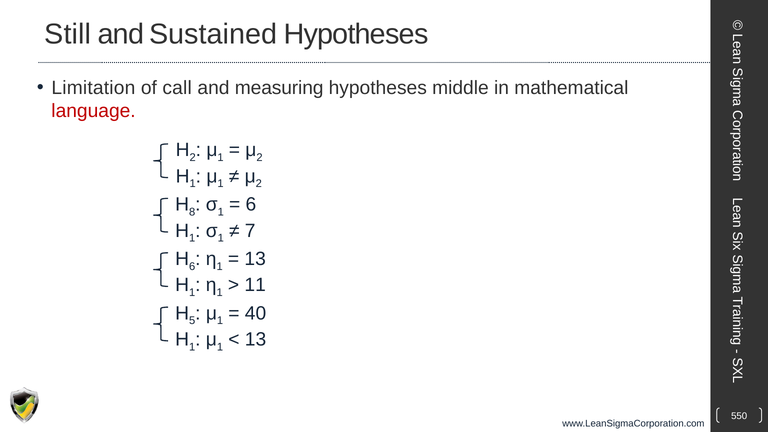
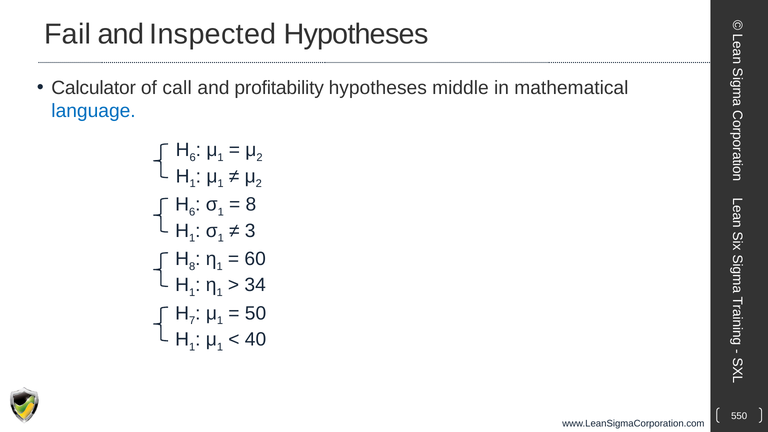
Still: Still -> Fail (68, 34)
Sustained: Sustained -> Inspected (213, 34)
Limitation: Limitation -> Calculator (94, 88)
measuring: measuring -> profitability (279, 88)
language colour: red -> blue (94, 111)
2: 2 -> 6 (193, 158)
8: 8 -> 6 (192, 212)
6: 6 -> 8 (251, 204)
7: 7 -> 3 (250, 231)
6: 6 -> 8 (192, 266)
13: 13 -> 60 (255, 259)
11: 11 -> 34 (255, 285)
5: 5 -> 7 (192, 321)
40: 40 -> 50 (256, 313)
13: 13 -> 40 (256, 339)
